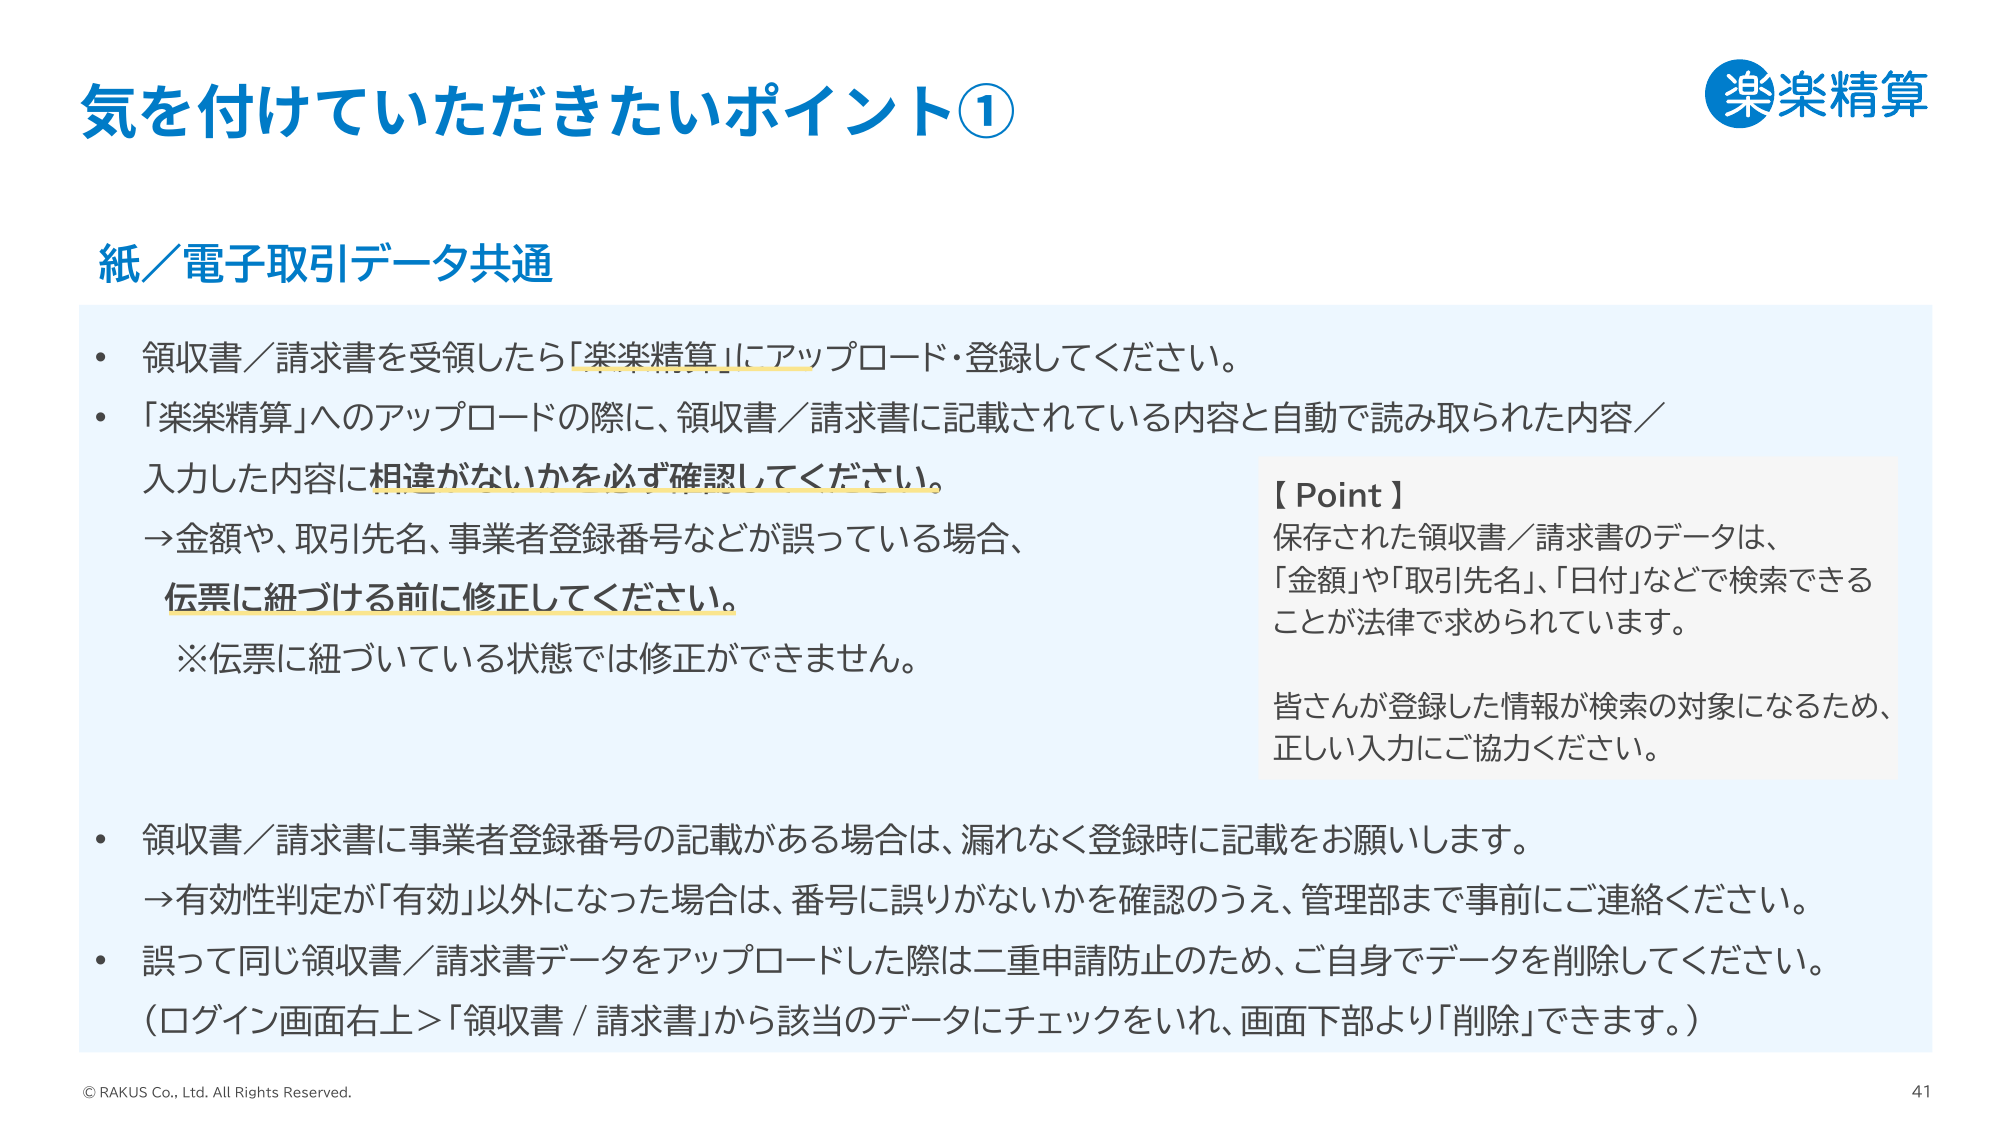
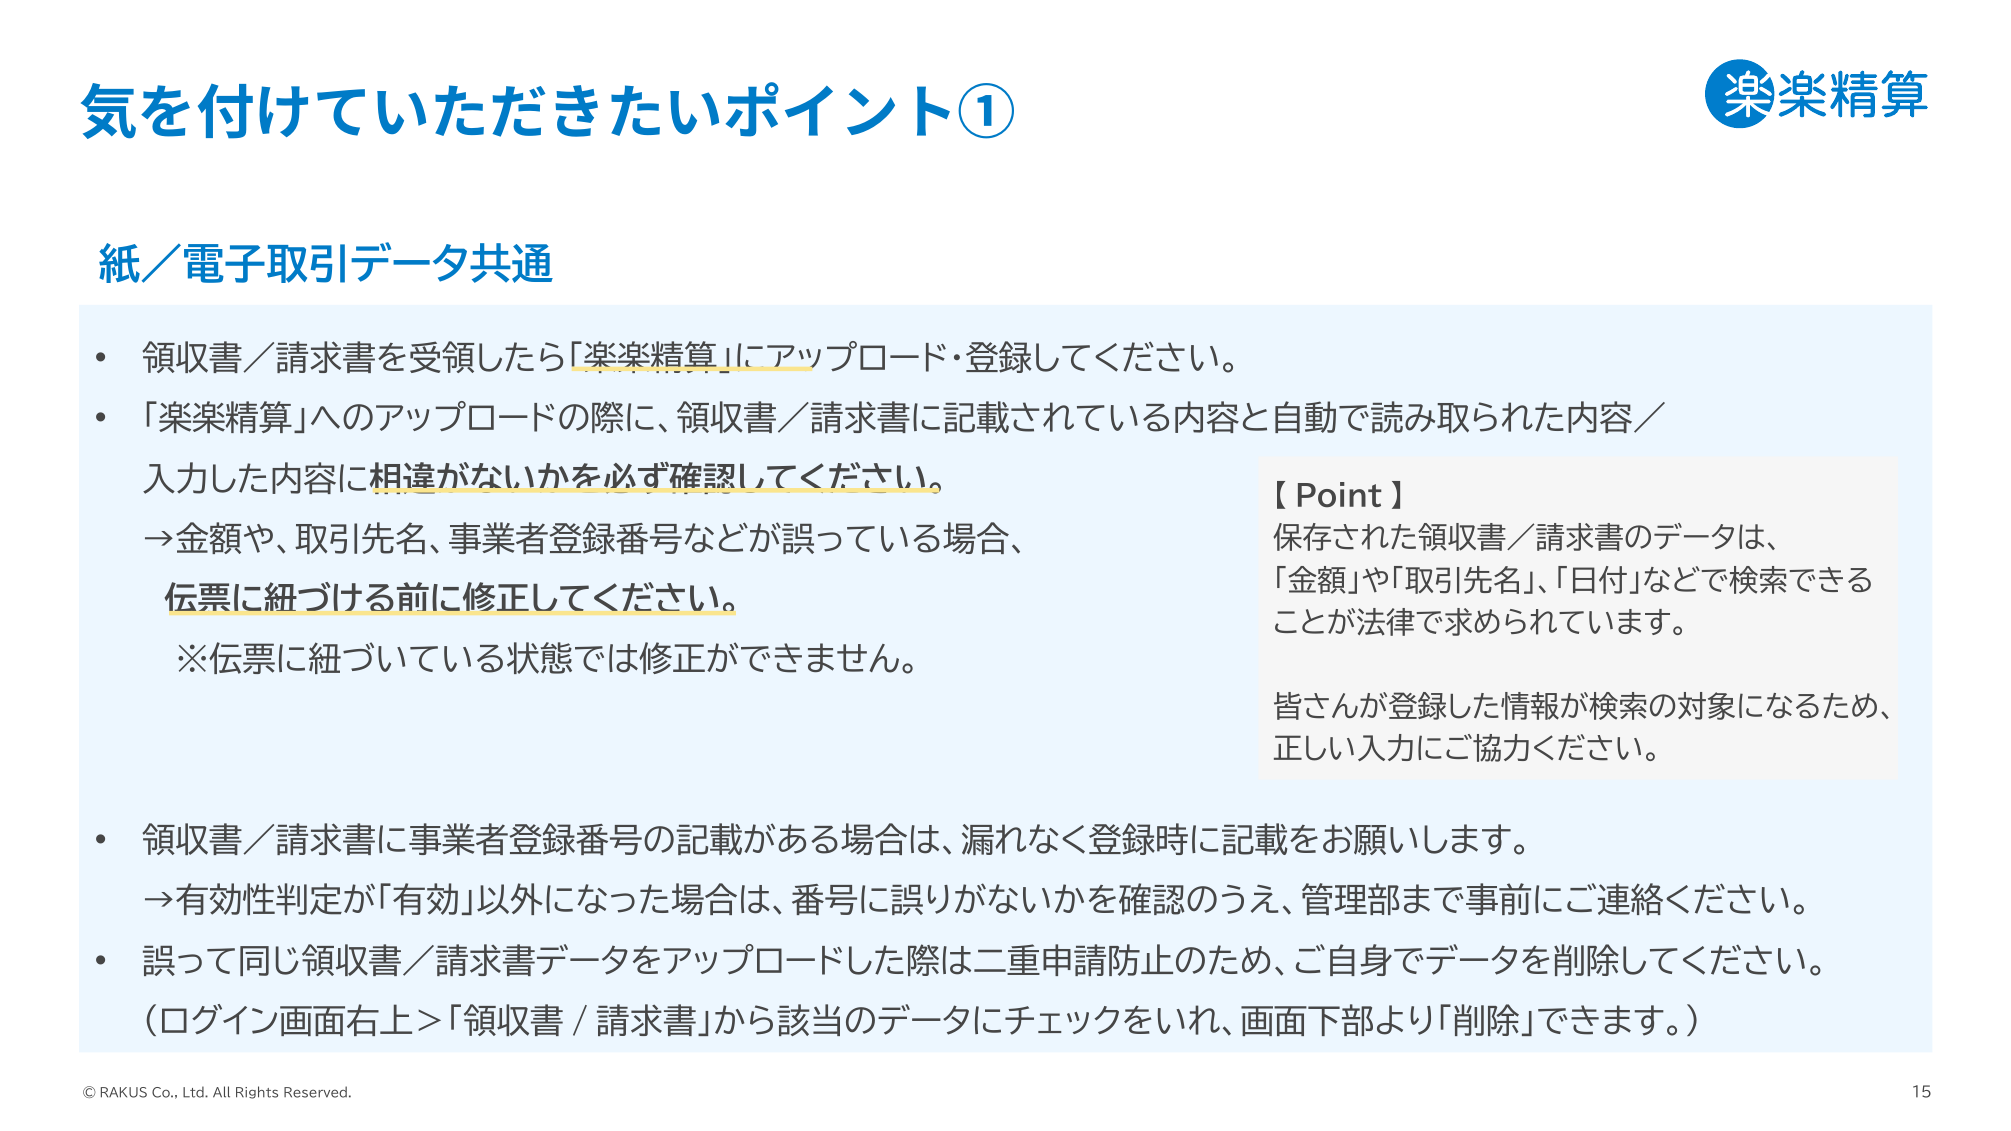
41: 41 -> 15 (1922, 1093)
